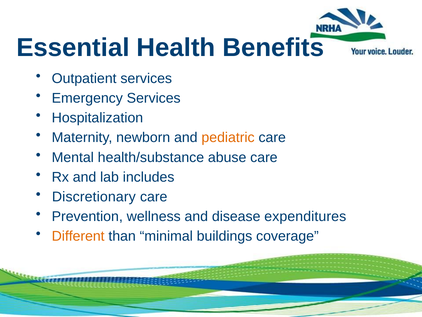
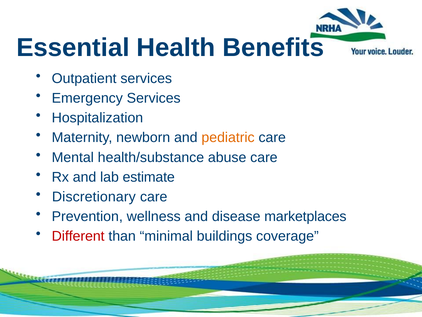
includes: includes -> estimate (149, 177)
expenditures: expenditures -> marketplaces (305, 216)
Different colour: orange -> red (78, 236)
